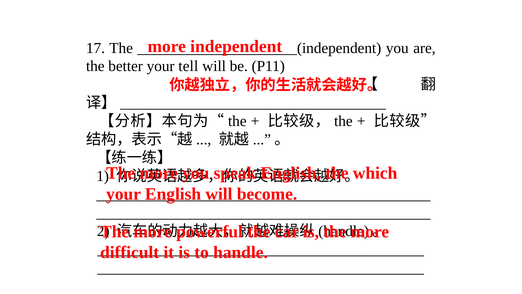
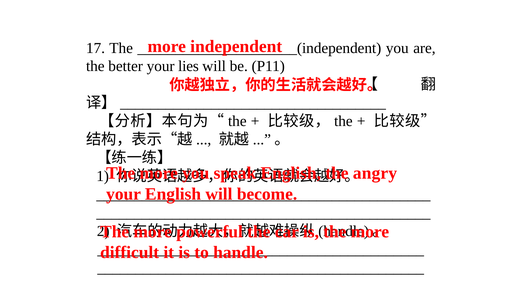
tell: tell -> lies (188, 66)
which: which -> angry (375, 173)
